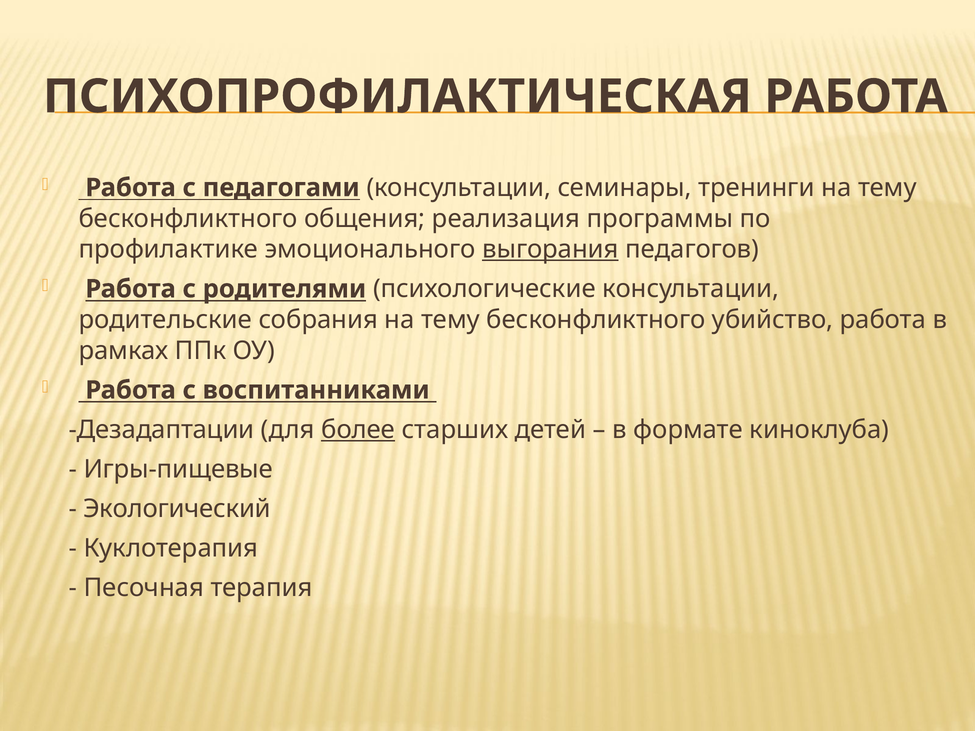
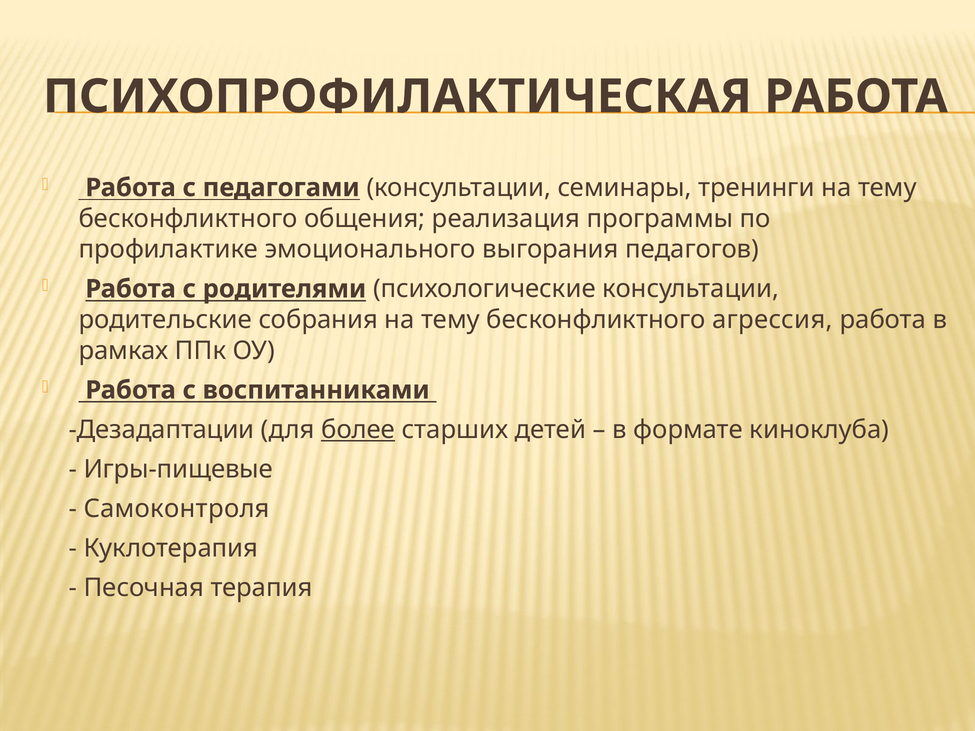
выгорания underline: present -> none (550, 249)
убийство: убийство -> агрессия (772, 320)
Экологический: Экологический -> Самоконтроля (177, 509)
